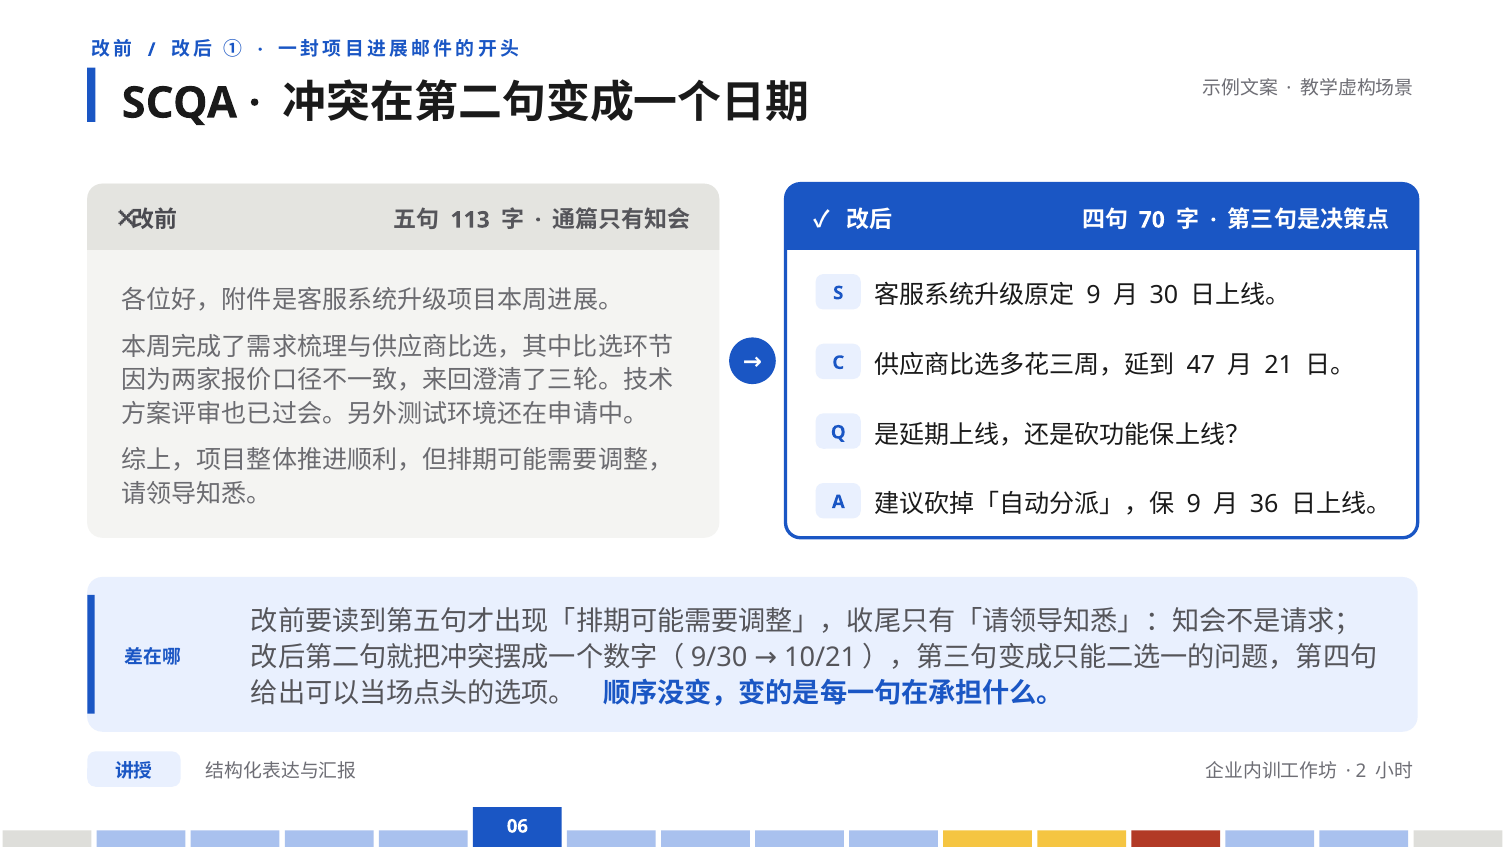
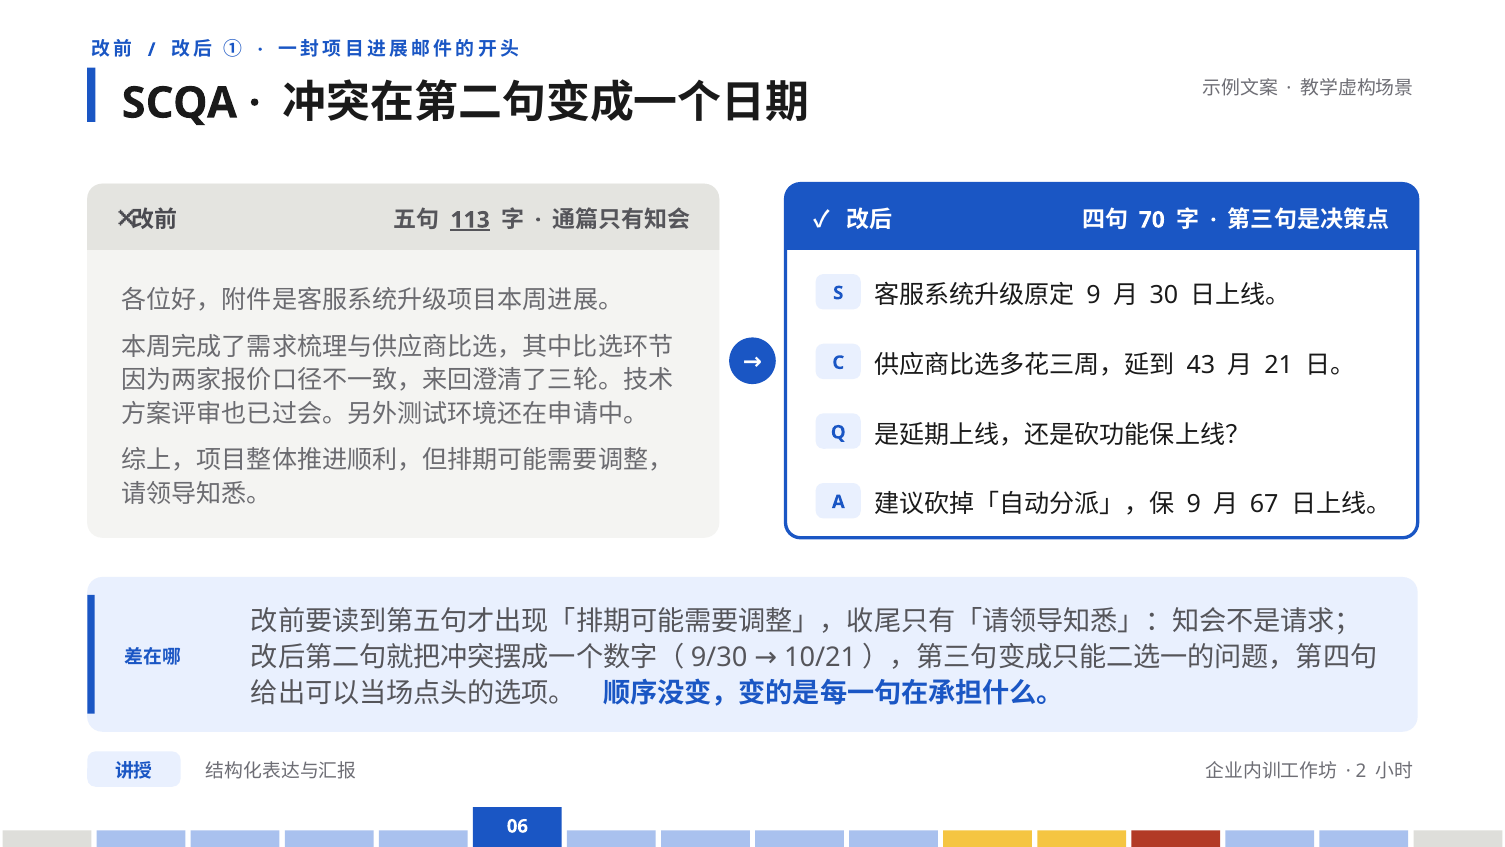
113 underline: none -> present (470, 220)
47: 47 -> 43 (1201, 365)
36: 36 -> 67 (1264, 504)
